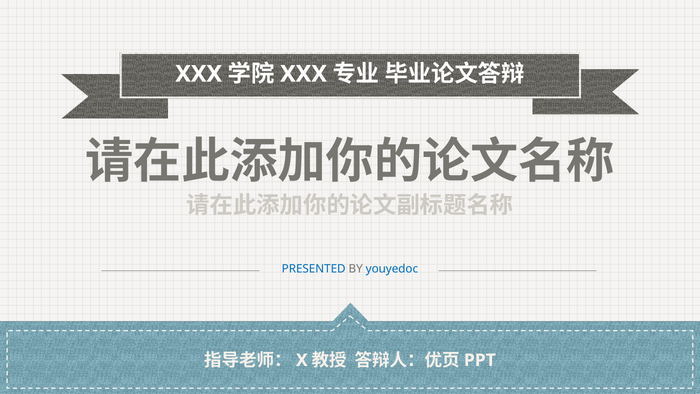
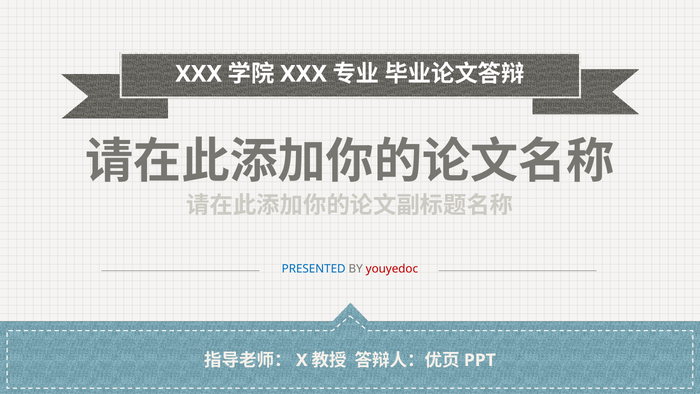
youyedoc colour: blue -> red (392, 269)
